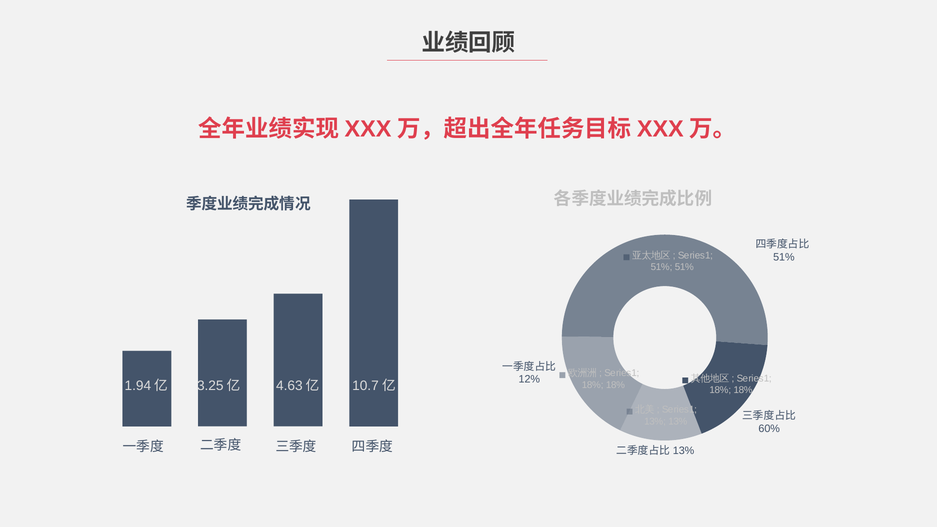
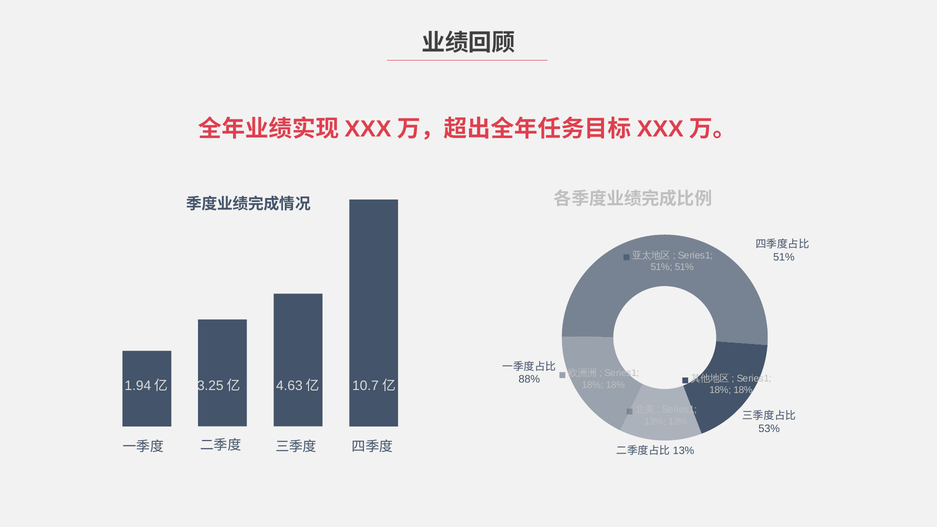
12%: 12% -> 88% (529, 379)
60%: 60% -> 53% (769, 429)
